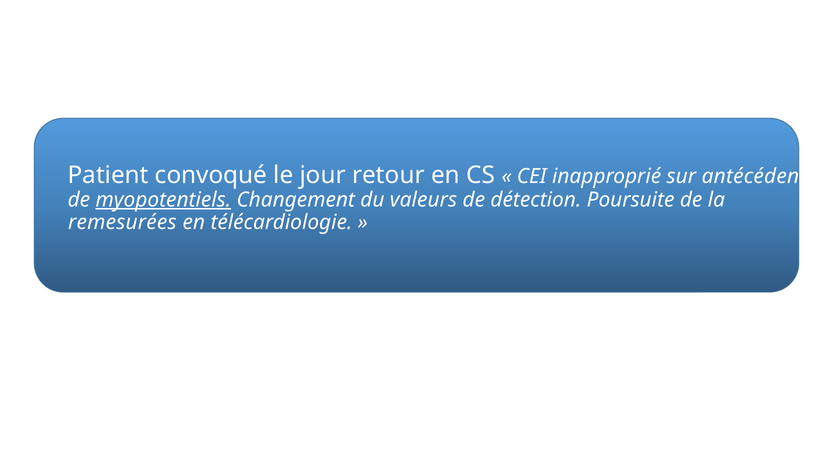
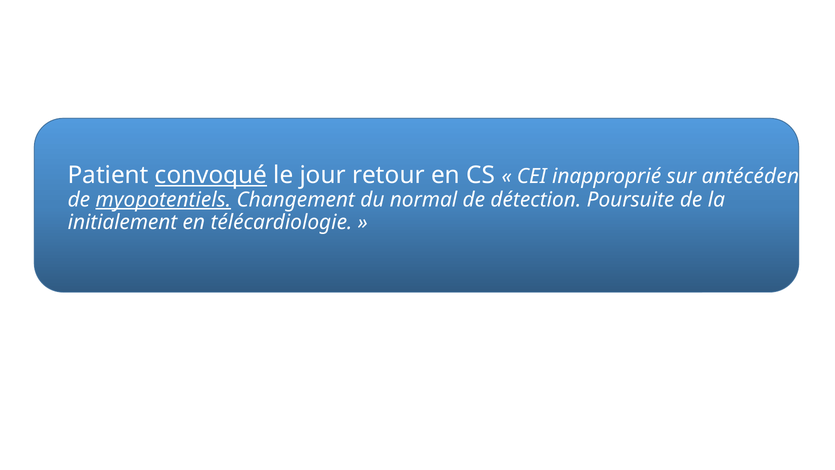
convoqué underline: none -> present (211, 175)
valeurs: valeurs -> normal (424, 200)
remesurées: remesurées -> initialement (122, 222)
